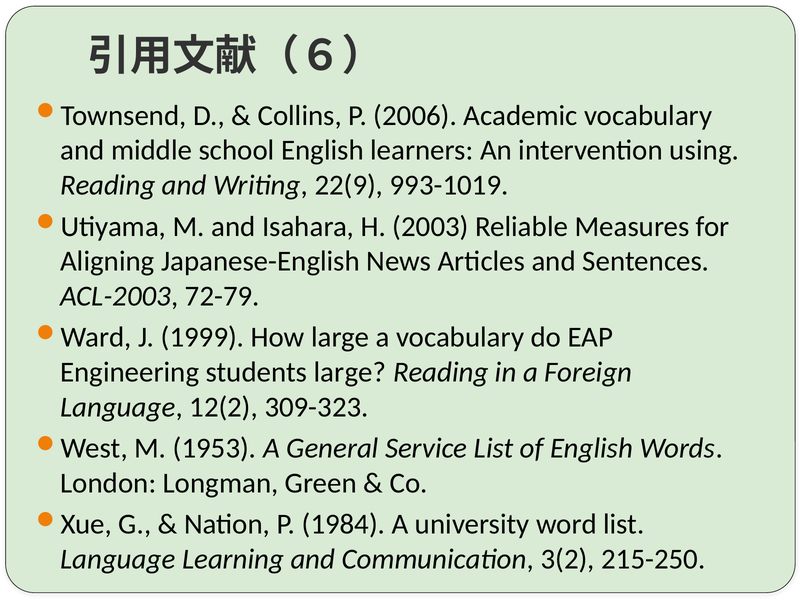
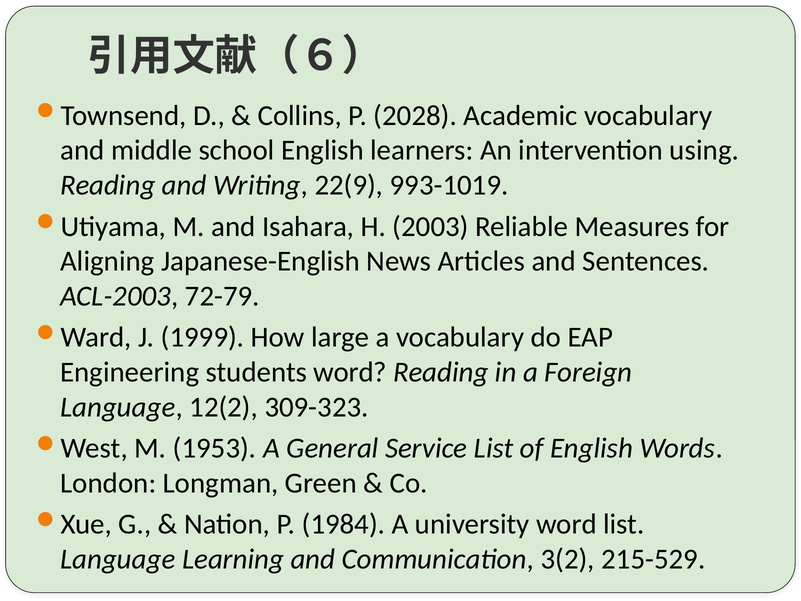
2006: 2006 -> 2028 (415, 116)
students large: large -> word (350, 372)
215-250: 215-250 -> 215-529 (653, 559)
